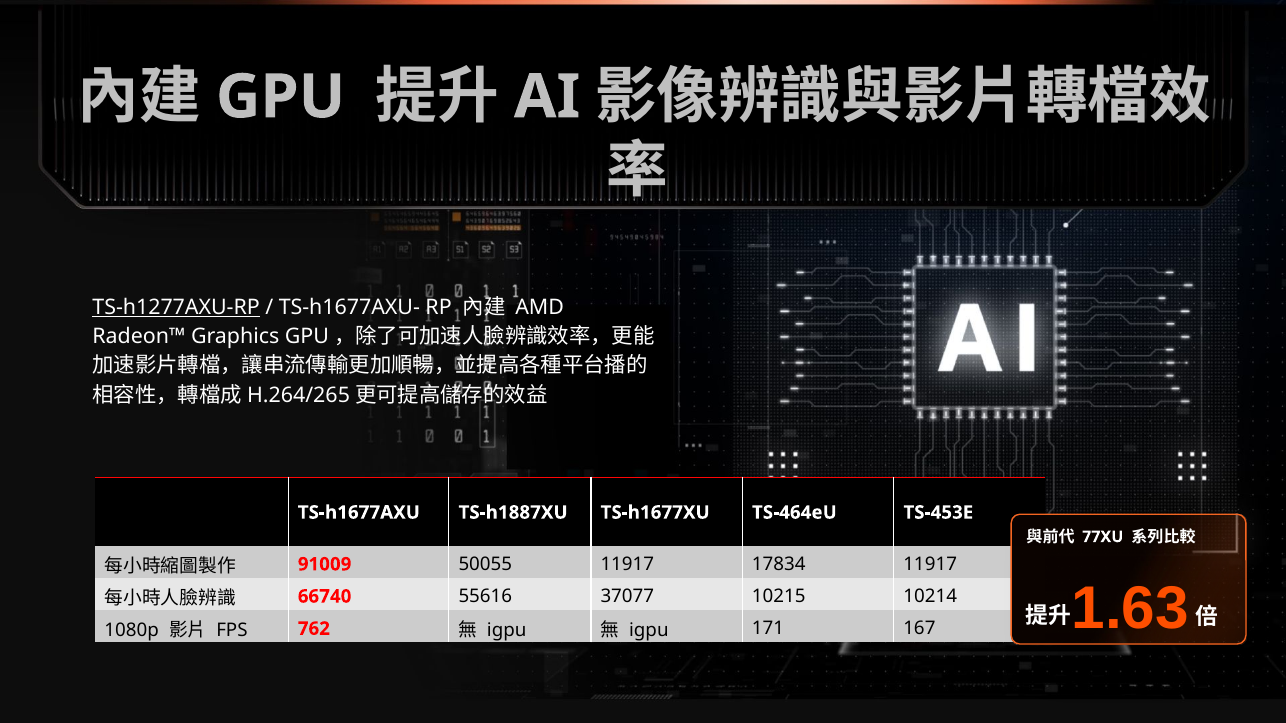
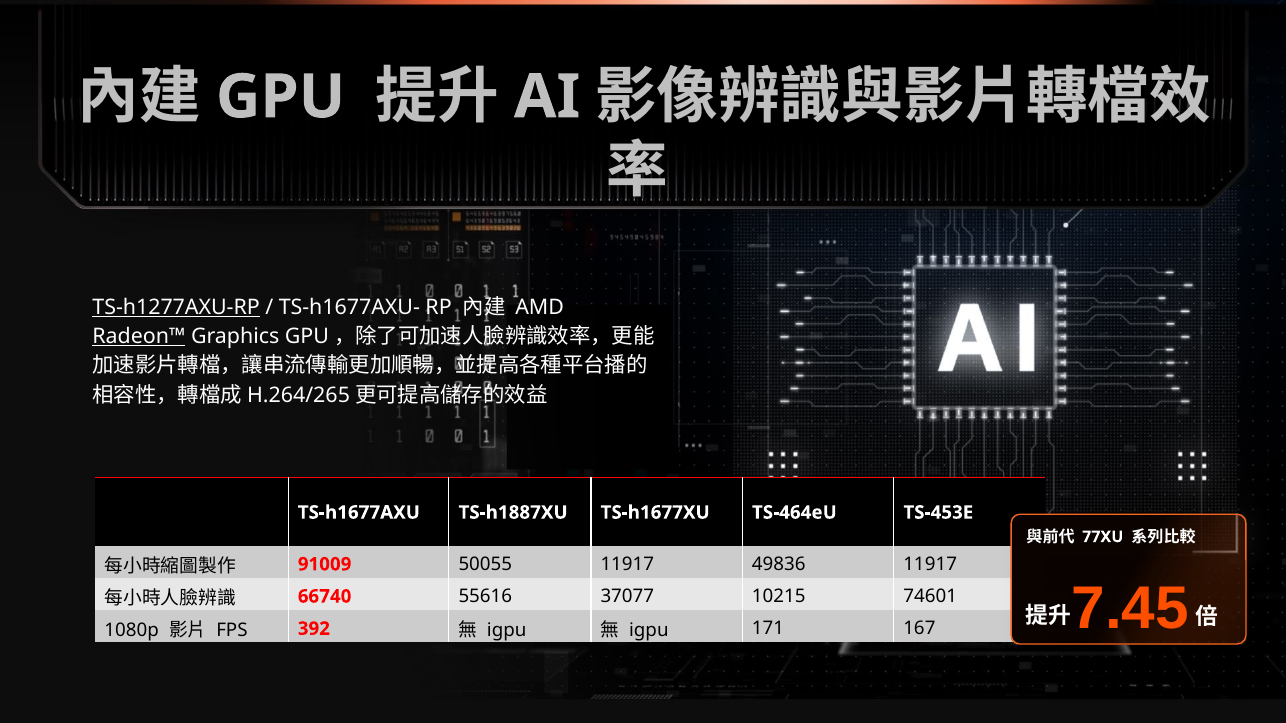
Radeon™ underline: none -> present (139, 337)
17834: 17834 -> 49836 (779, 565)
10214: 10214 -> 74601 (930, 597)
1.63: 1.63 -> 7.45 (1130, 608)
762: 762 -> 392 (314, 629)
